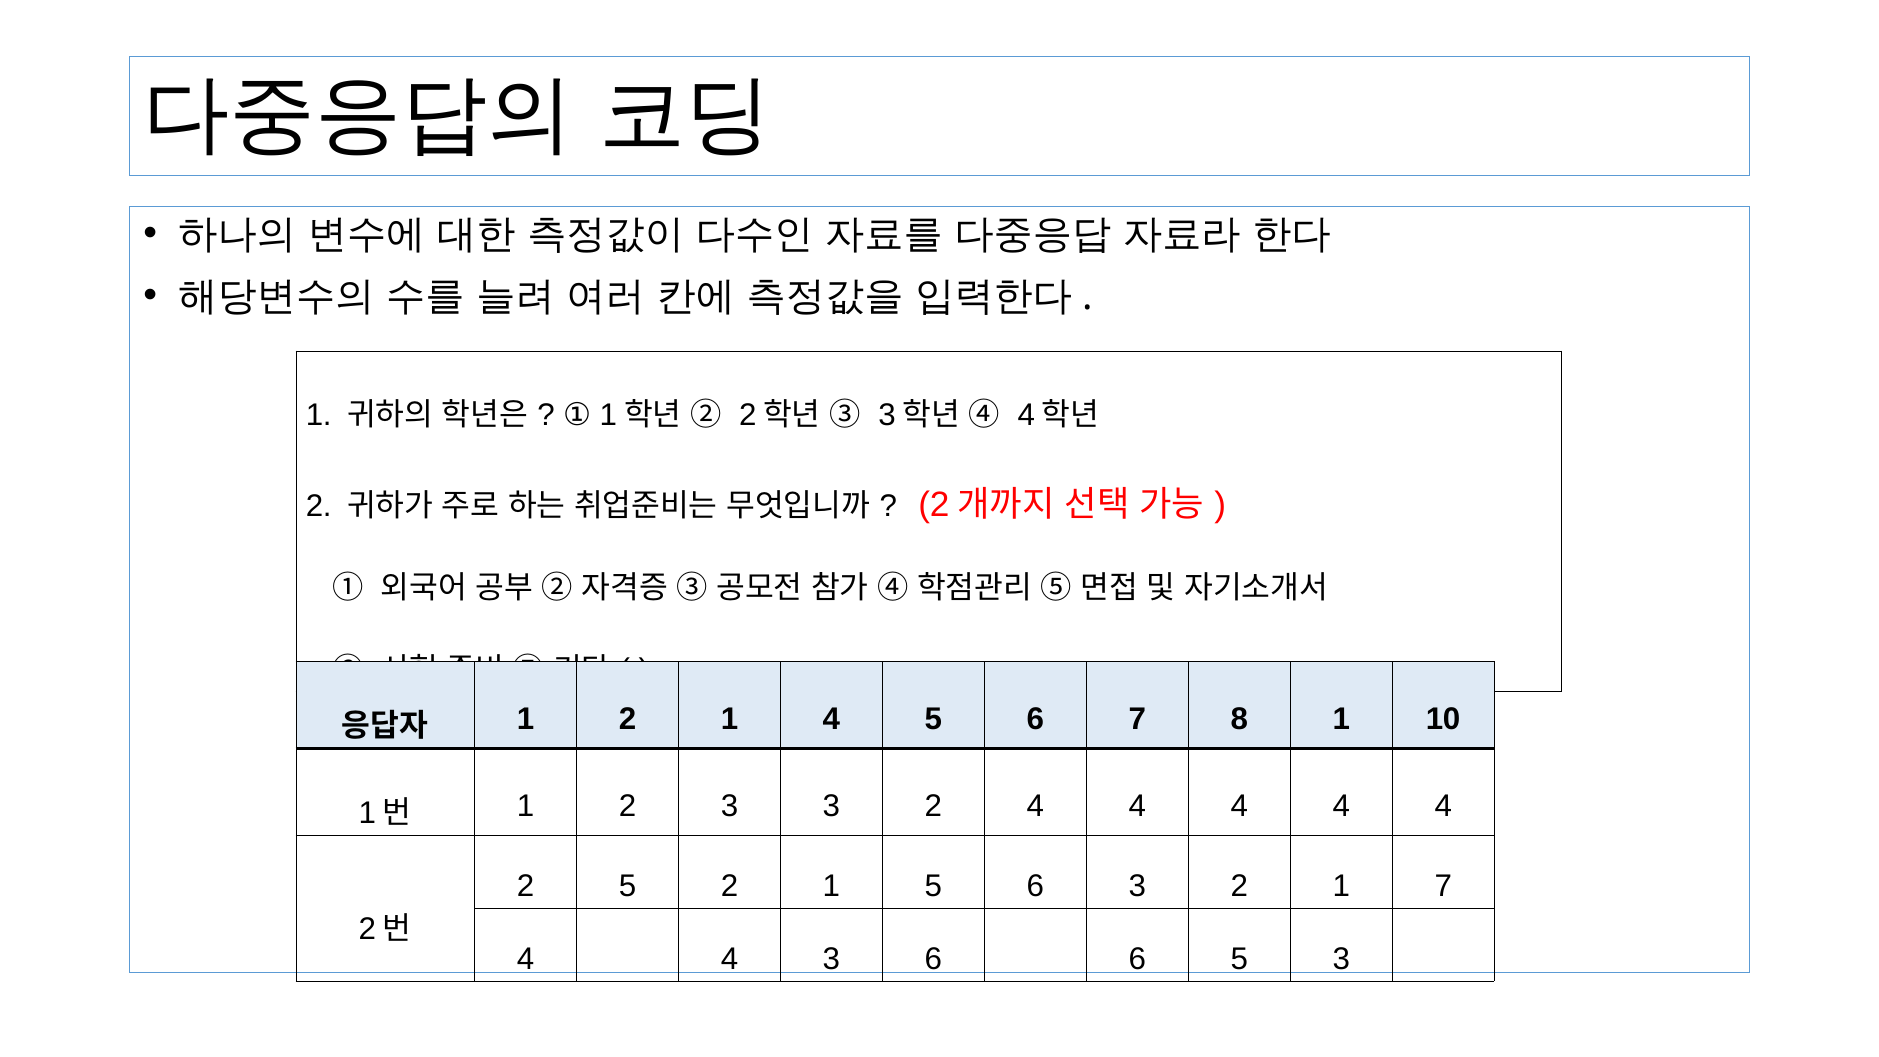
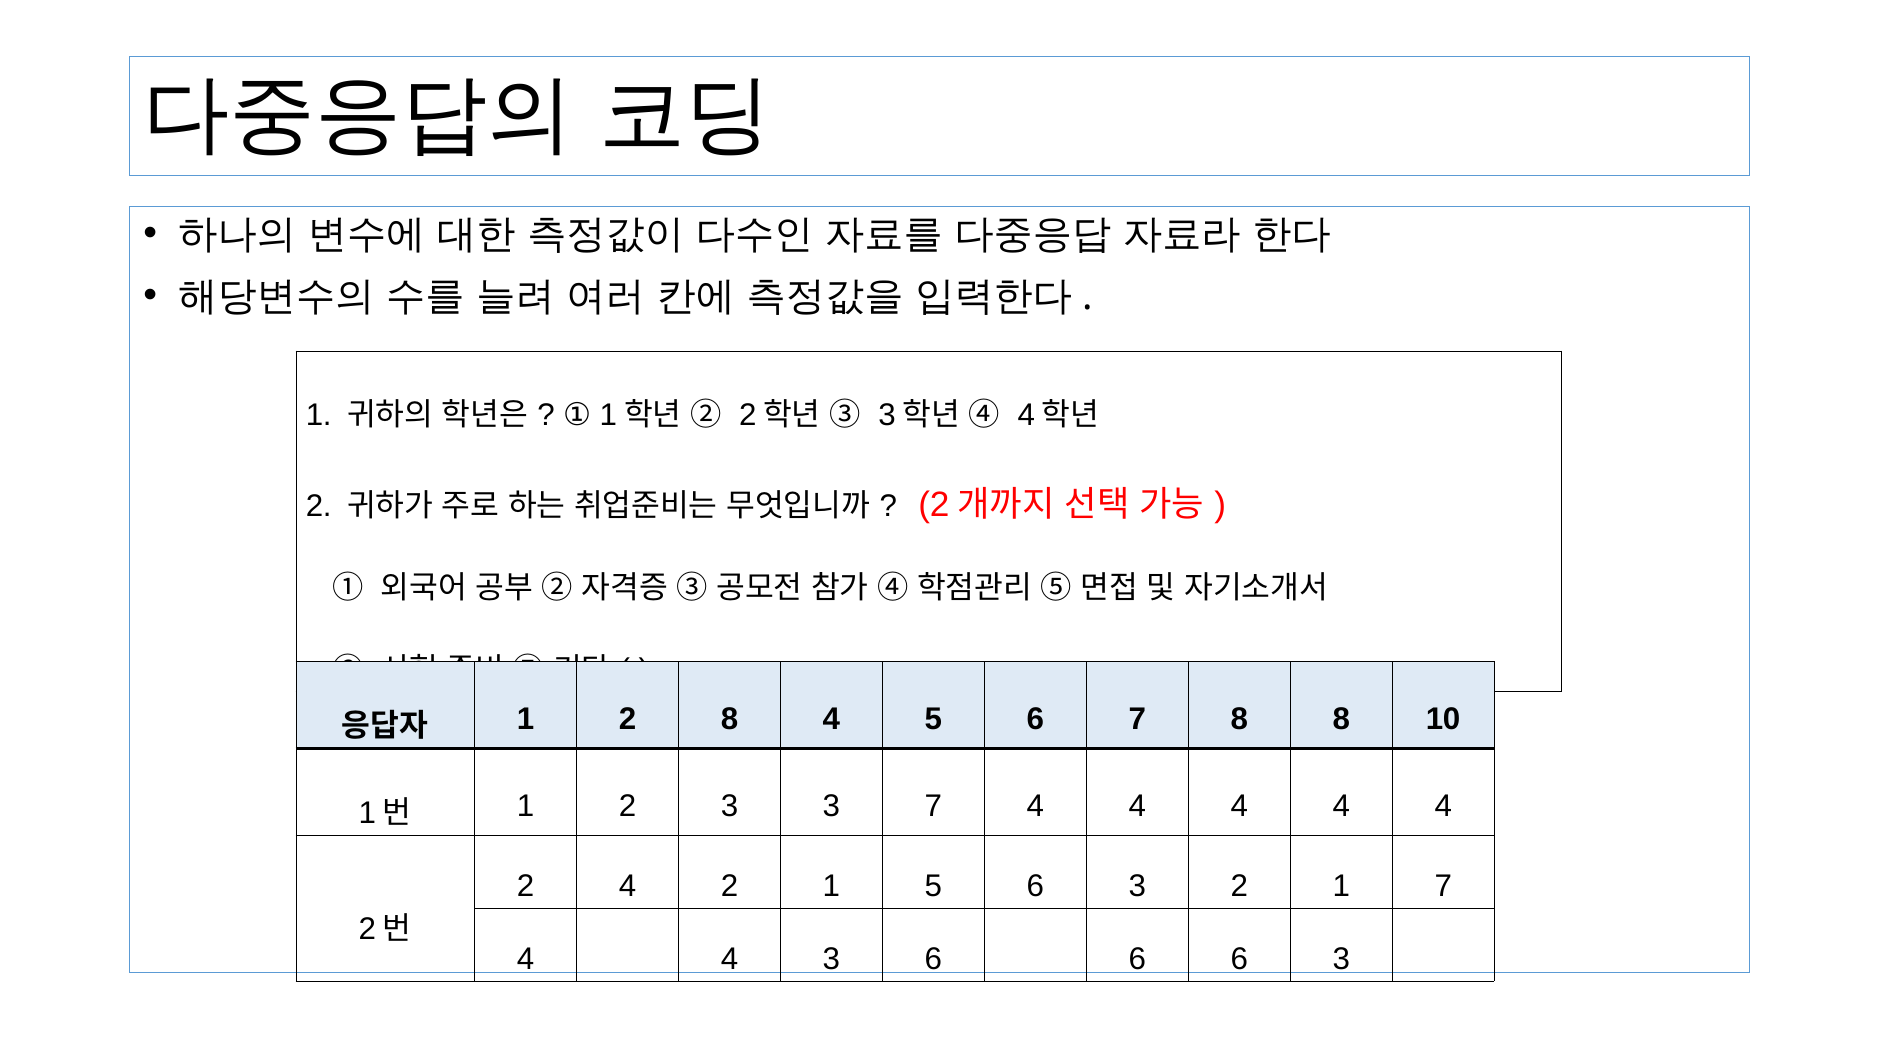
1 2 1: 1 -> 8 (729, 719)
8 1: 1 -> 8 (1341, 719)
3 3 2: 2 -> 7 (933, 806)
2 5: 5 -> 4 (627, 886)
6 6 5: 5 -> 6 (1239, 959)
